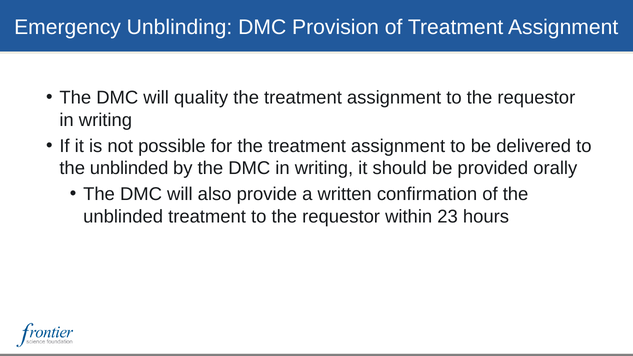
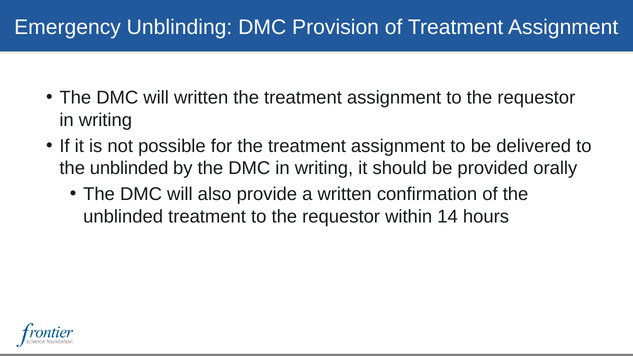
will quality: quality -> written (201, 98)
23: 23 -> 14 (448, 217)
